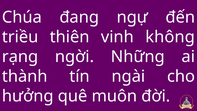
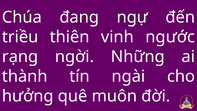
không: không -> ngước (170, 37)
